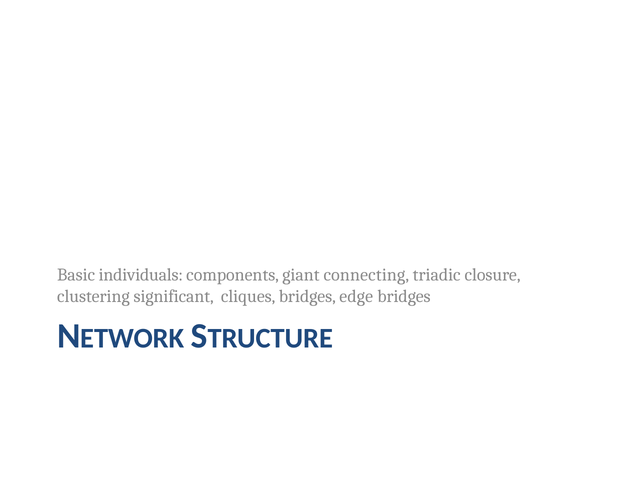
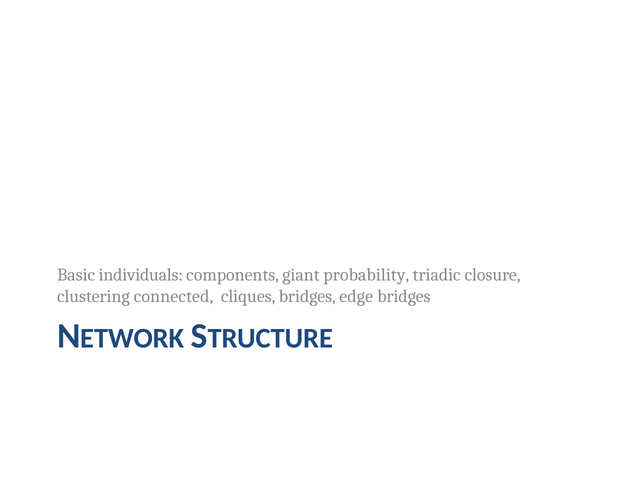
connecting: connecting -> probability (366, 275)
significant: significant -> connected (174, 296)
